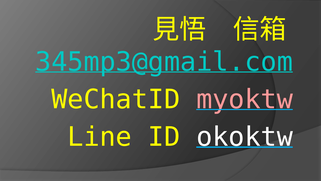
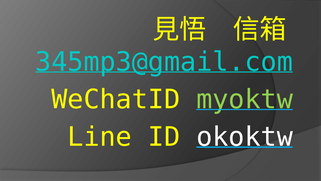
myoktw colour: pink -> light green (245, 99)
